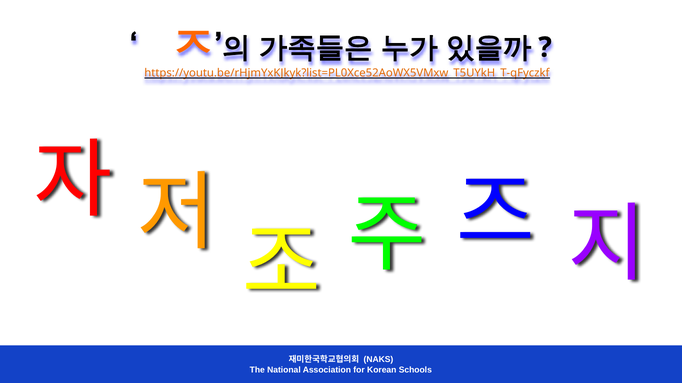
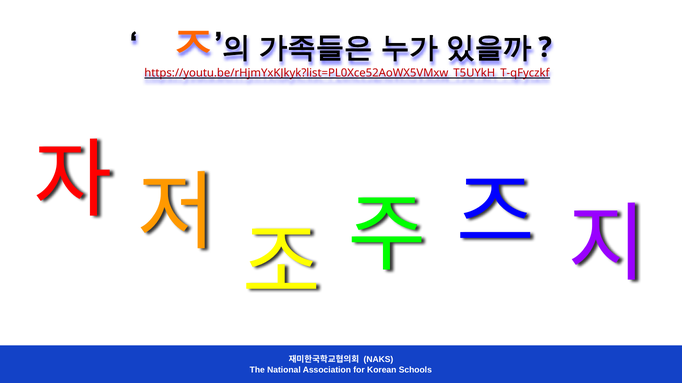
https://youtu.be/rHjmYxKJkyk?list=PL0Xce52AoWX5VMxw_T5UYkH_T-qFyczkf colour: orange -> red (347, 73)
